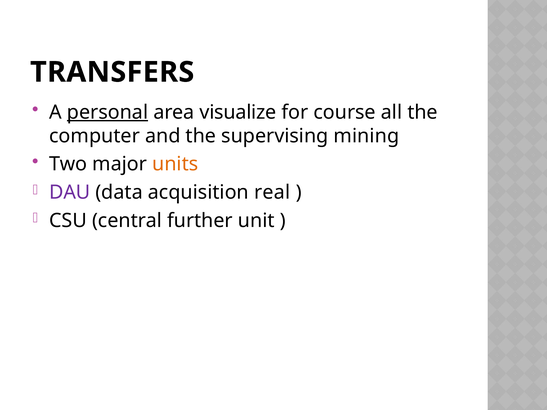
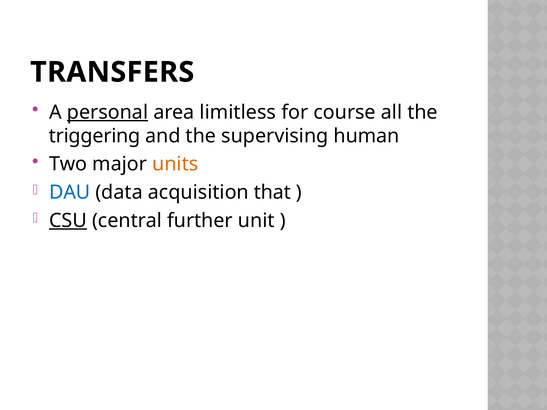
visualize: visualize -> limitless (238, 112)
computer: computer -> triggering (95, 136)
mining: mining -> human (366, 136)
DAU colour: purple -> blue (70, 192)
real: real -> that (272, 192)
CSU underline: none -> present (68, 221)
